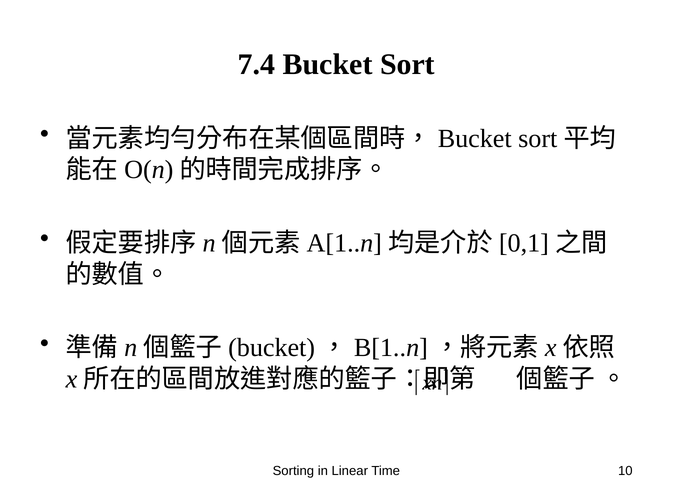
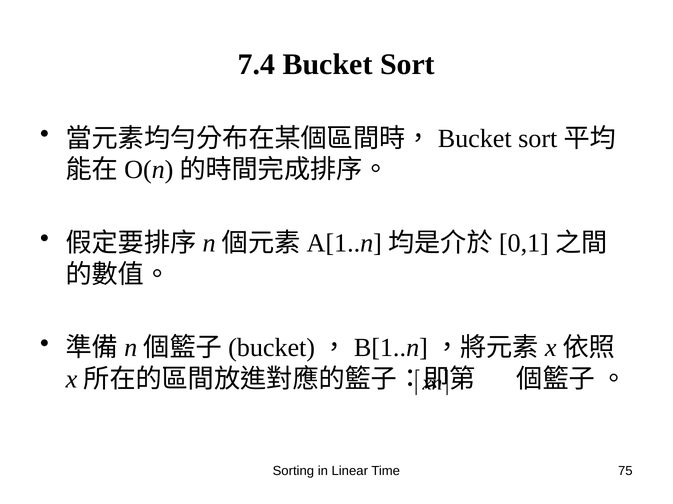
10: 10 -> 75 (625, 472)
